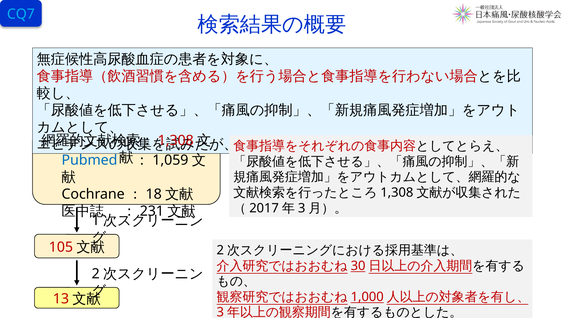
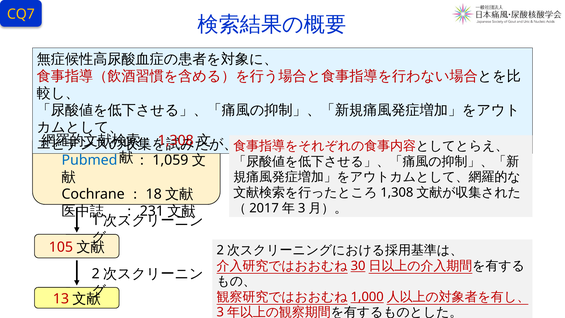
CQ7 colour: light blue -> yellow (21, 14)
